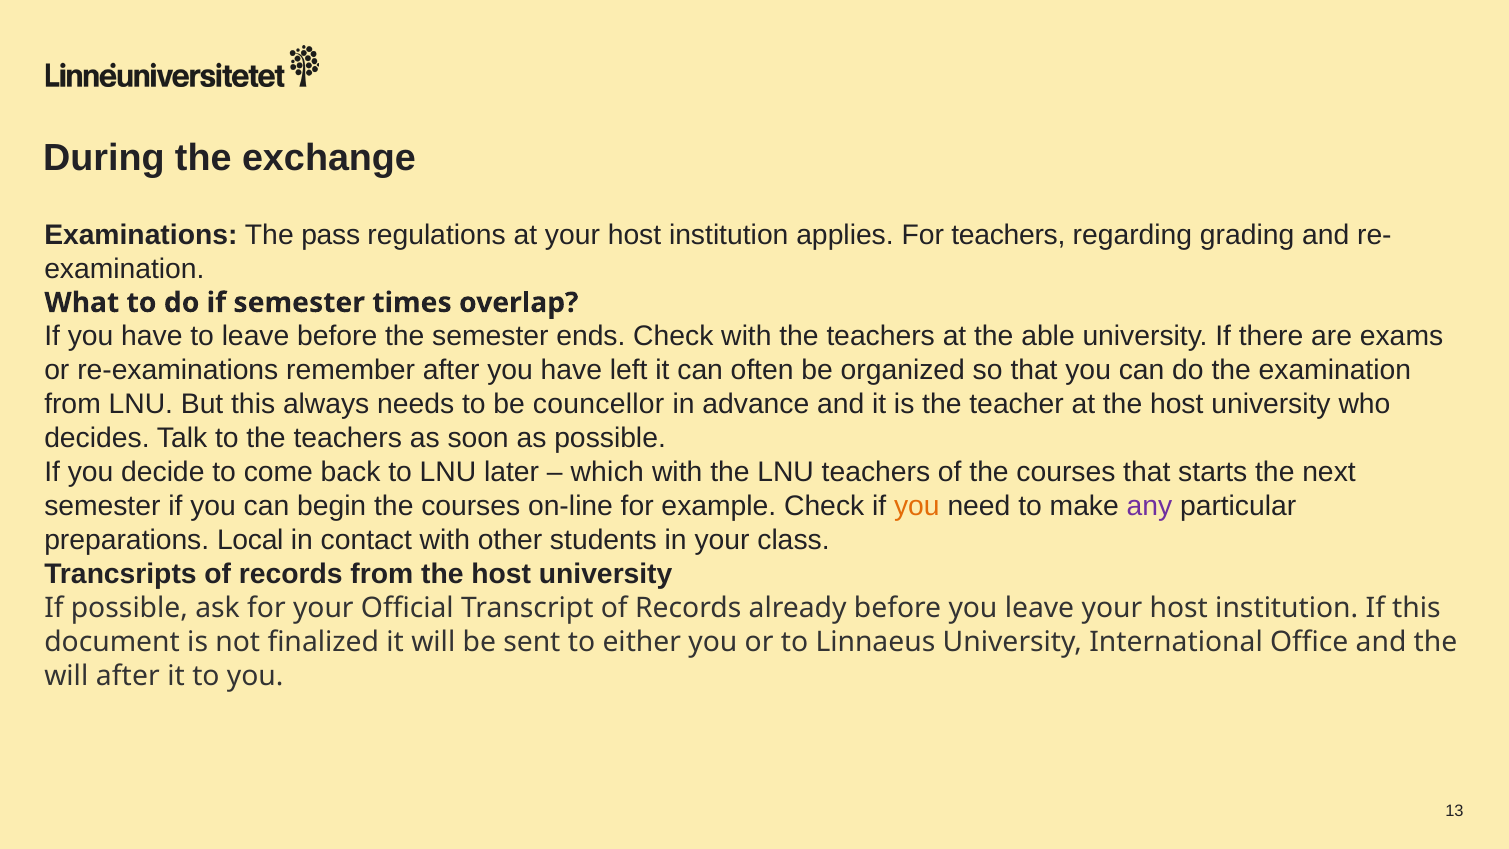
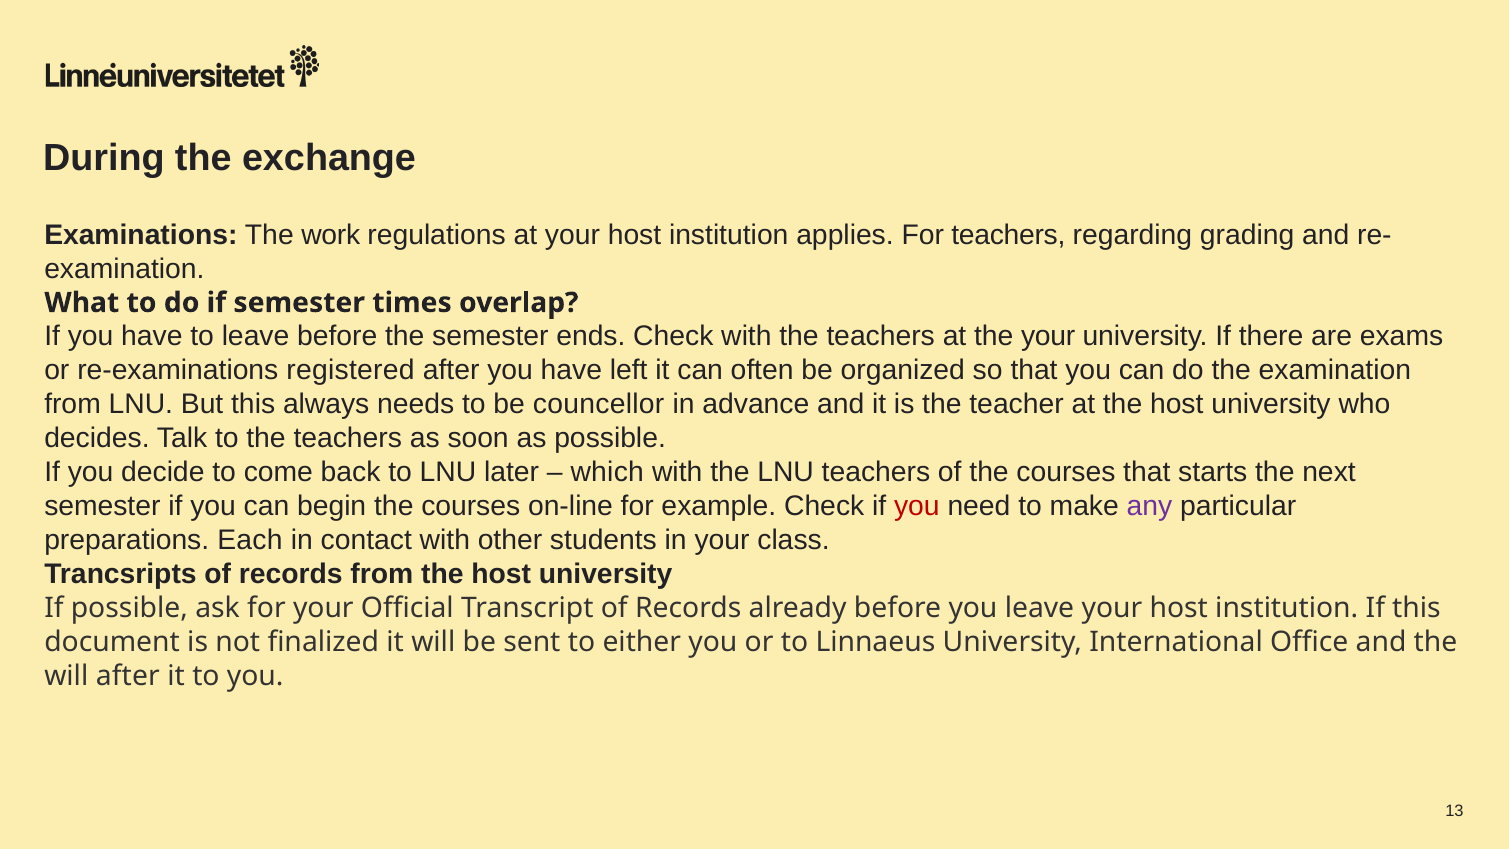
pass: pass -> work (331, 235)
the able: able -> your (1048, 337)
remember: remember -> registered (350, 371)
you colour: orange -> red (917, 506)
Local: Local -> Each (250, 540)
